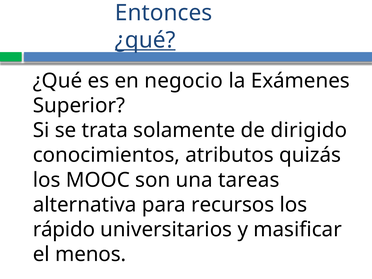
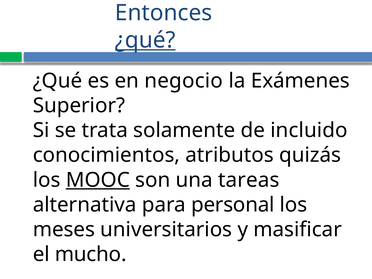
dirigido: dirigido -> incluido (309, 130)
MOOC underline: none -> present (98, 180)
recursos: recursos -> personal (233, 205)
rápido: rápido -> meses (64, 230)
menos: menos -> mucho (91, 254)
